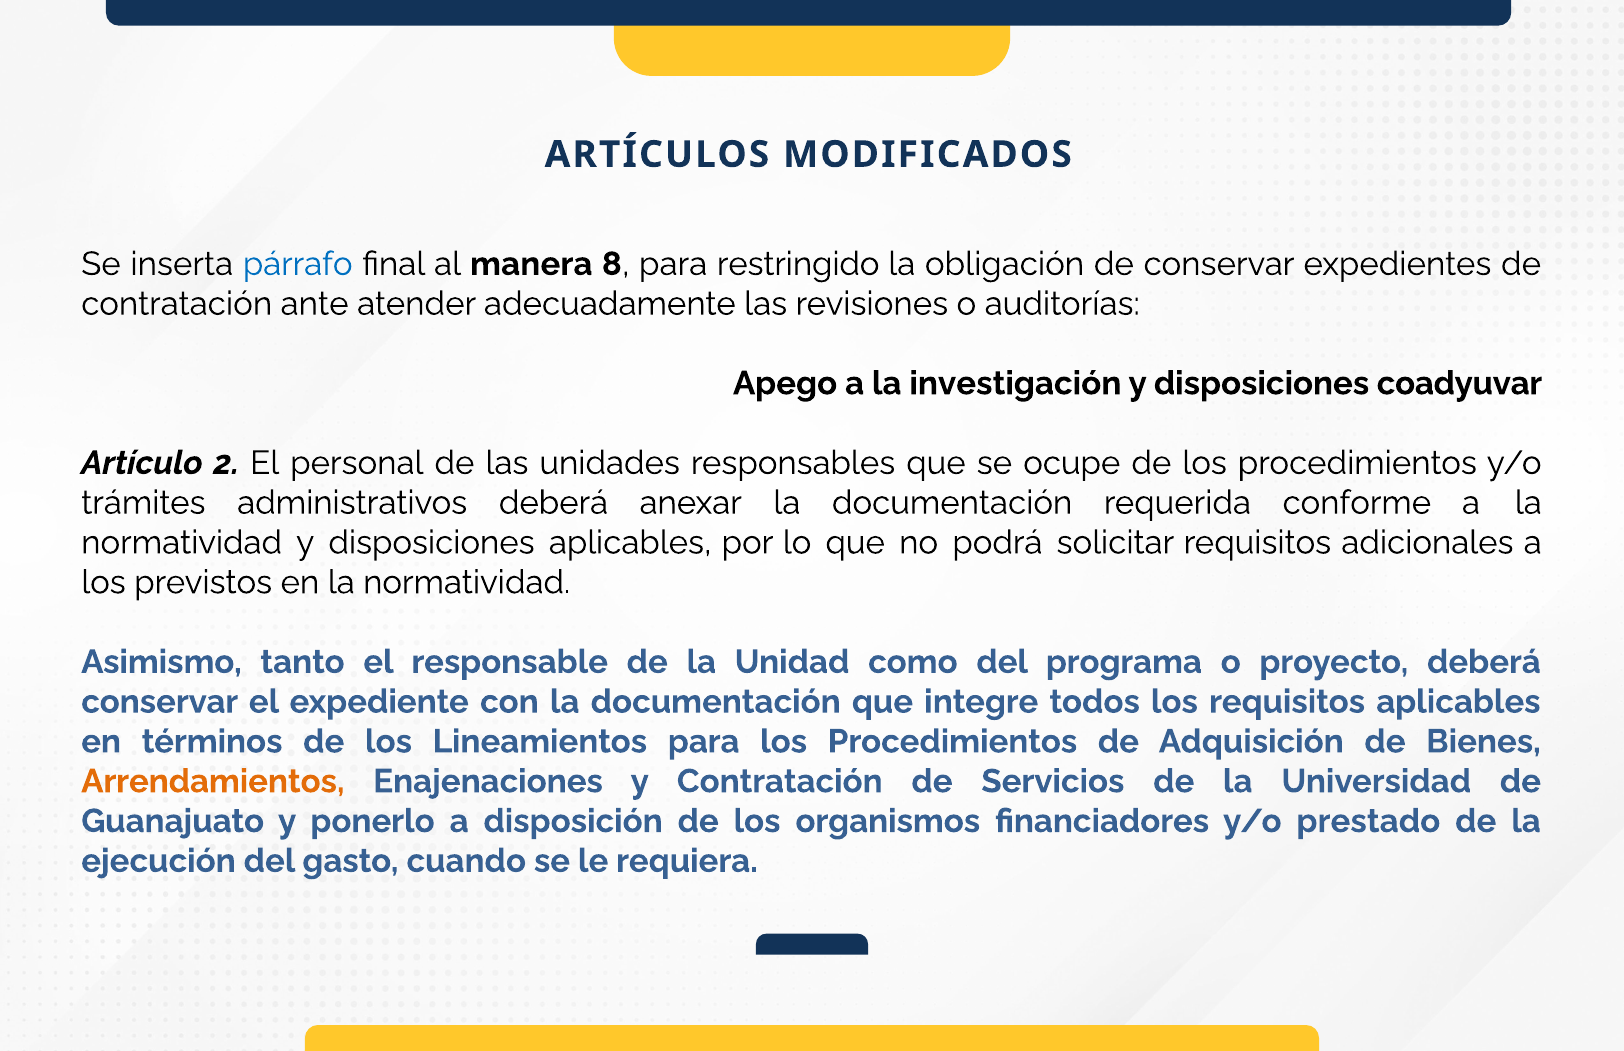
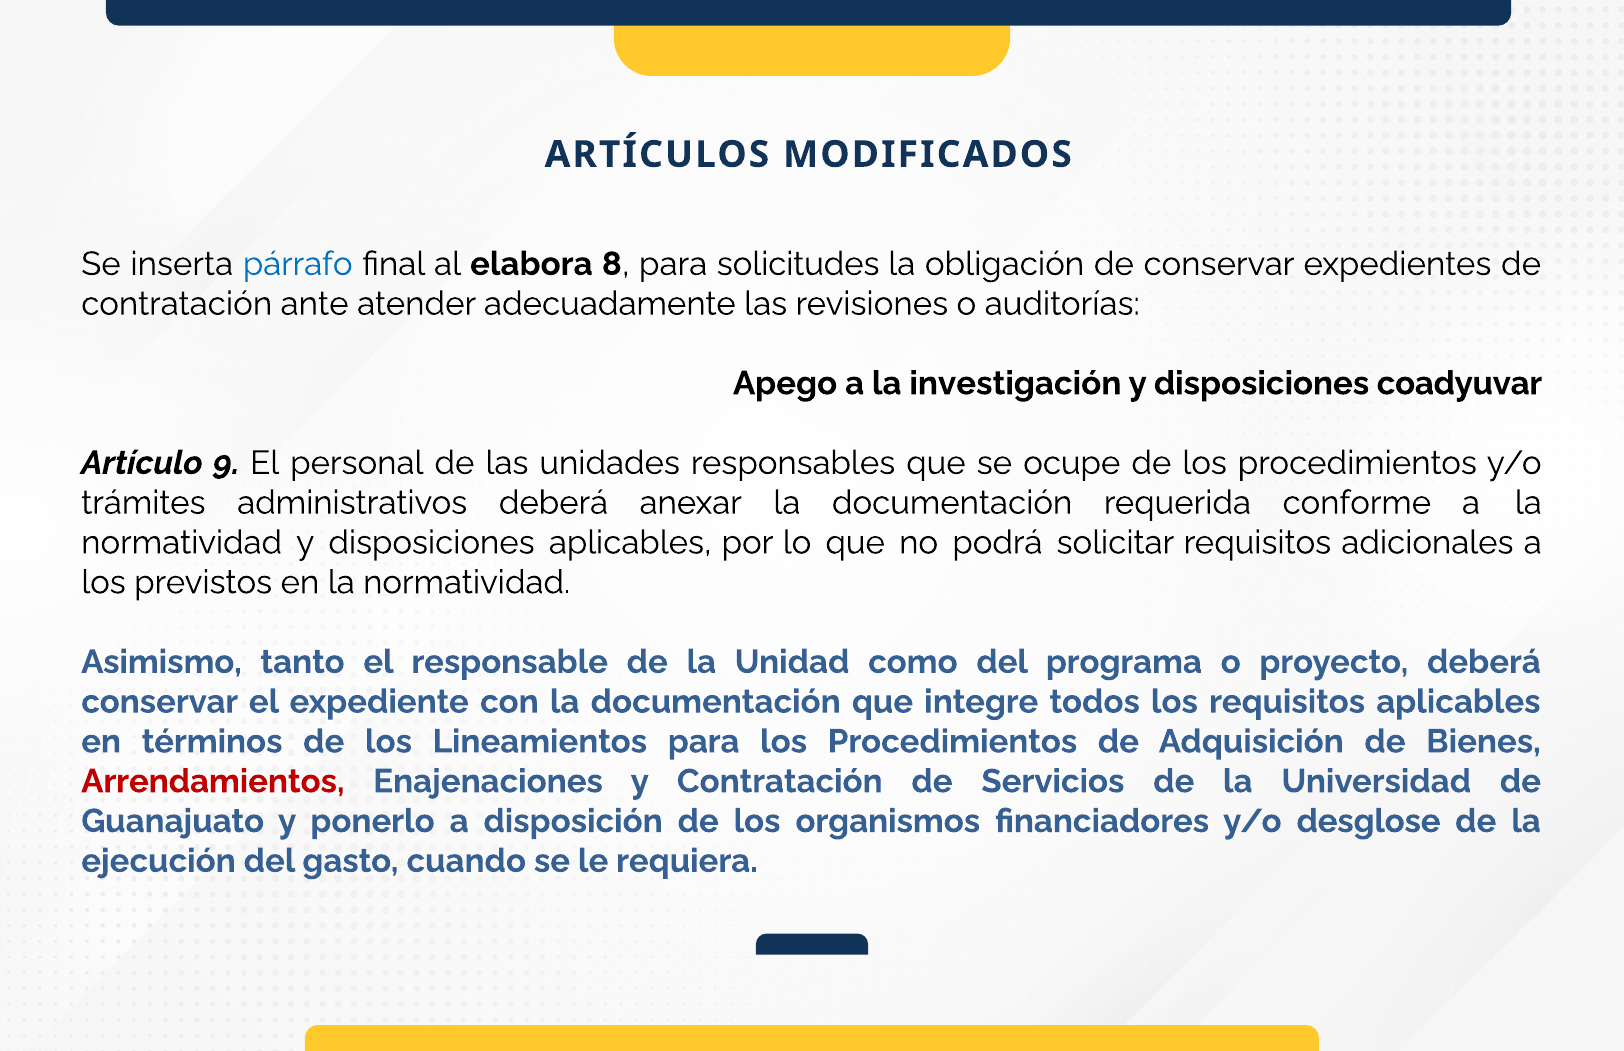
manera: manera -> elabora (531, 264)
restringido: restringido -> solicitudes (798, 264)
2: 2 -> 9 (226, 463)
Arrendamientos colour: orange -> red (213, 781)
prestado: prestado -> desglose (1369, 821)
